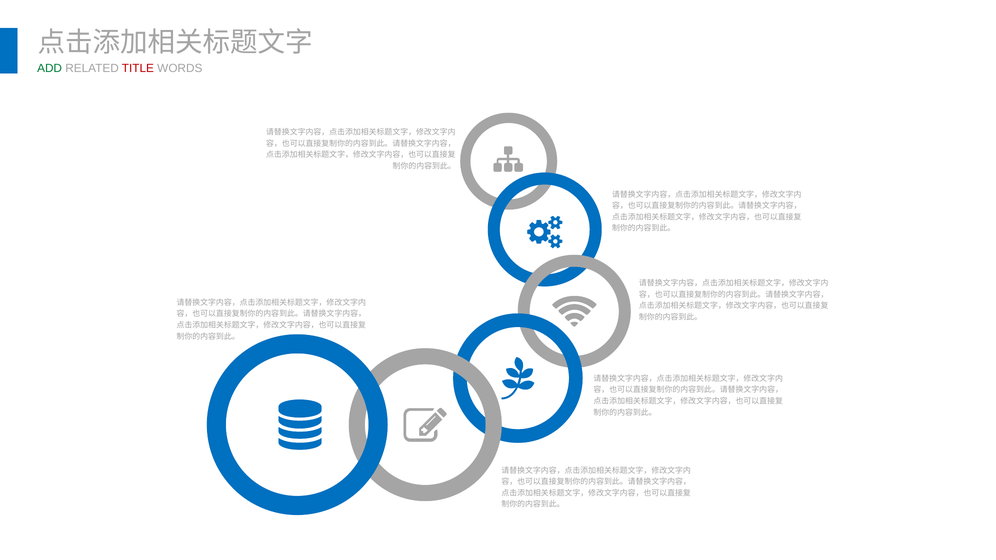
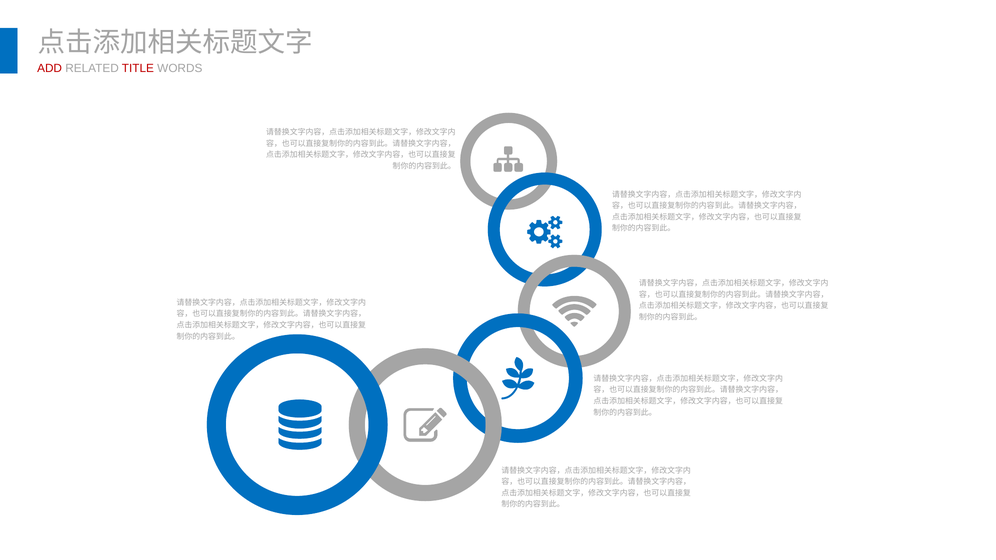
ADD colour: green -> red (50, 68)
